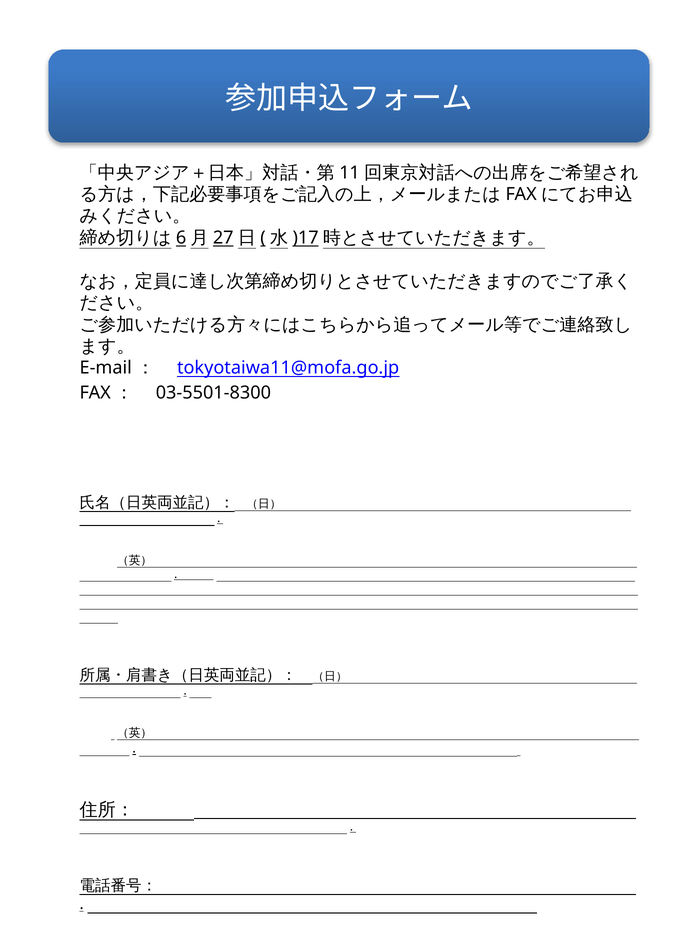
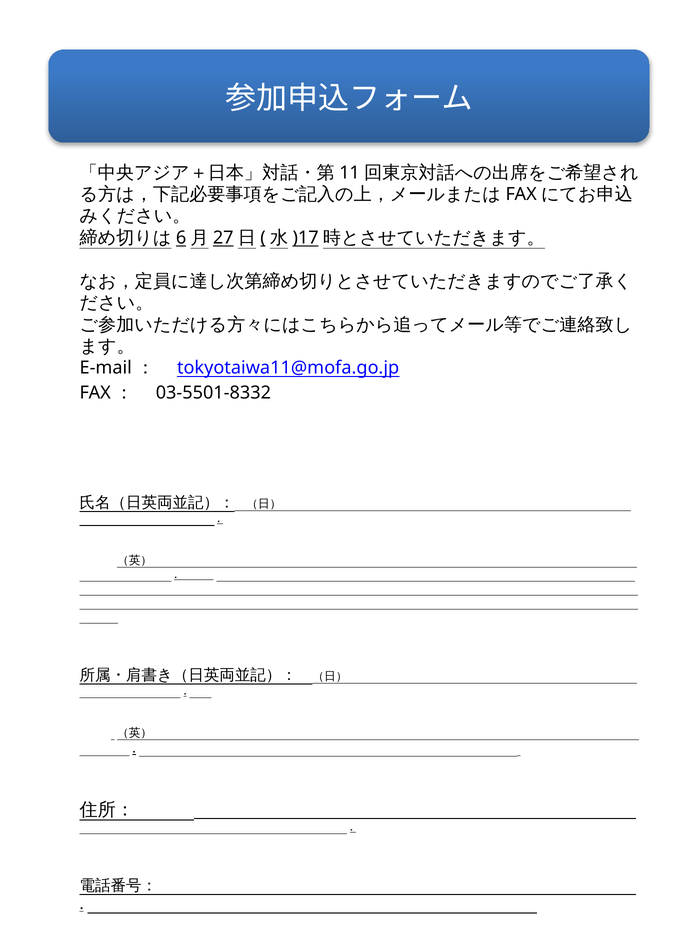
03-5501-8300: 03-5501-8300 -> 03-5501-8332 (213, 393)
